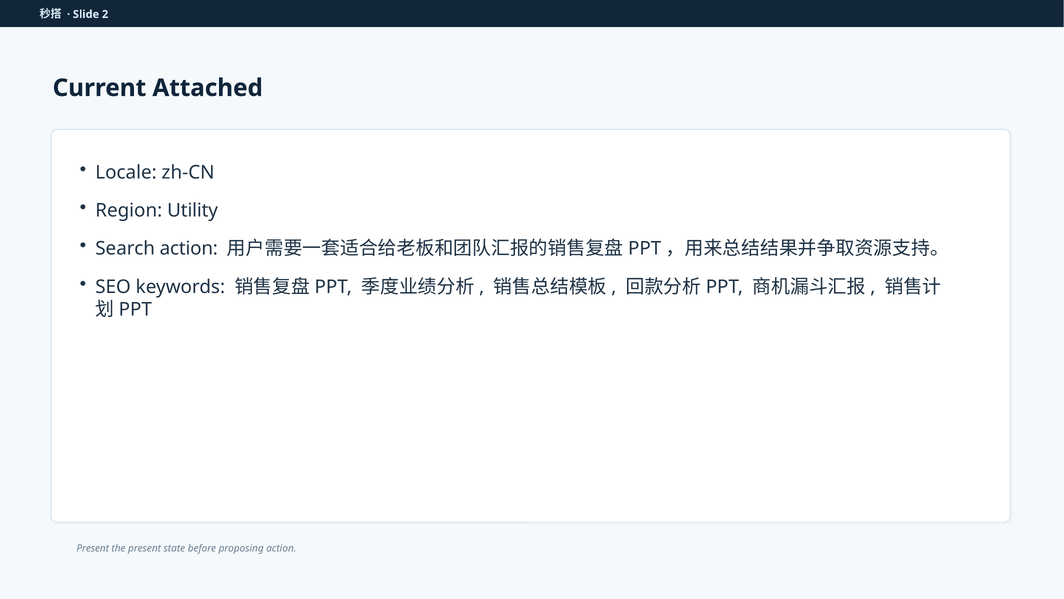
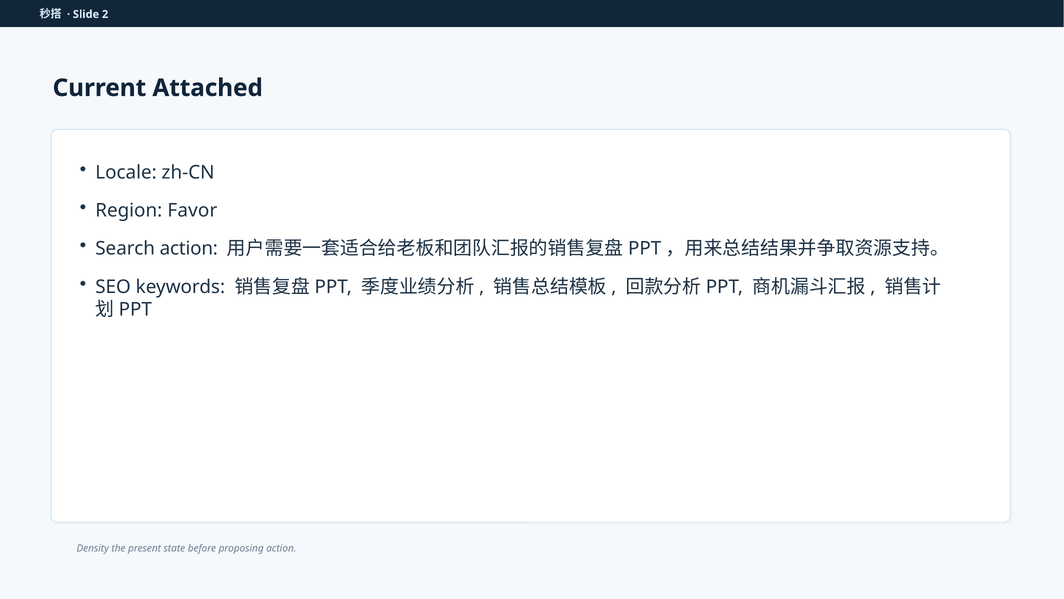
Utility: Utility -> Favor (192, 210)
Present: Present -> Density (93, 548)
